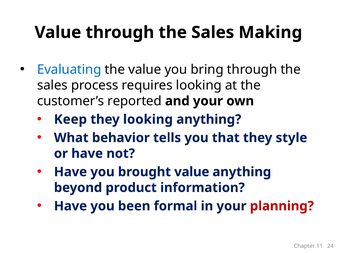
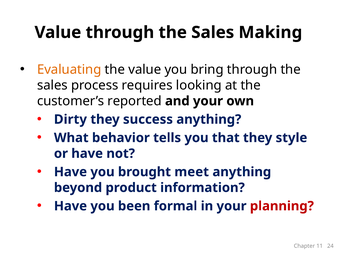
Evaluating colour: blue -> orange (69, 69)
Keep: Keep -> Dirty (70, 119)
they looking: looking -> success (148, 119)
brought value: value -> meet (192, 172)
